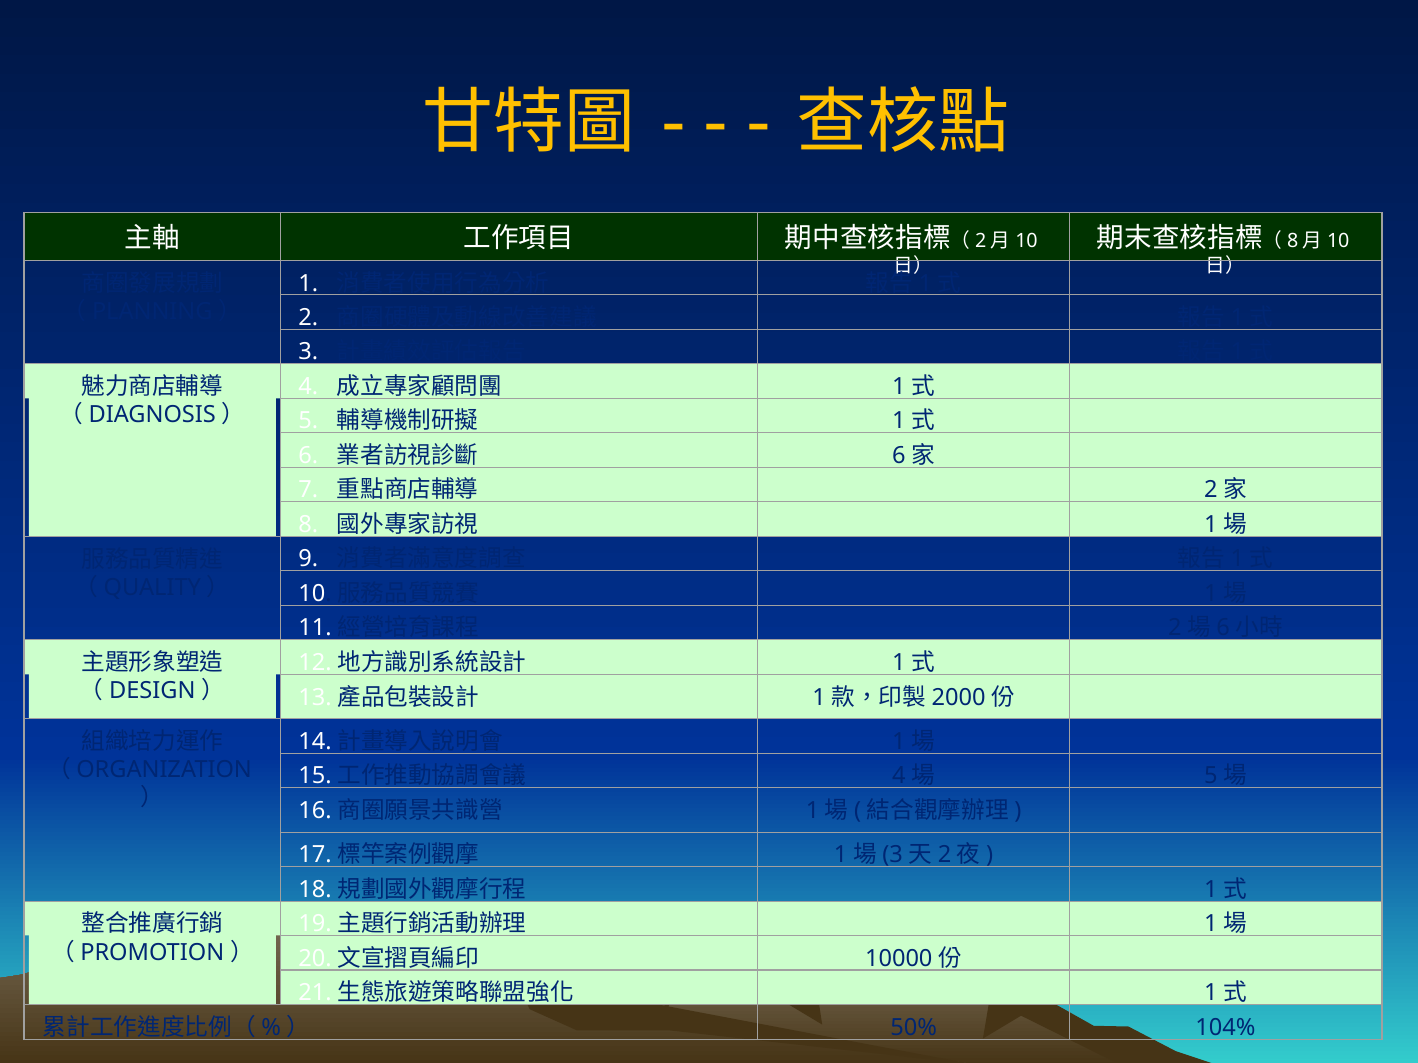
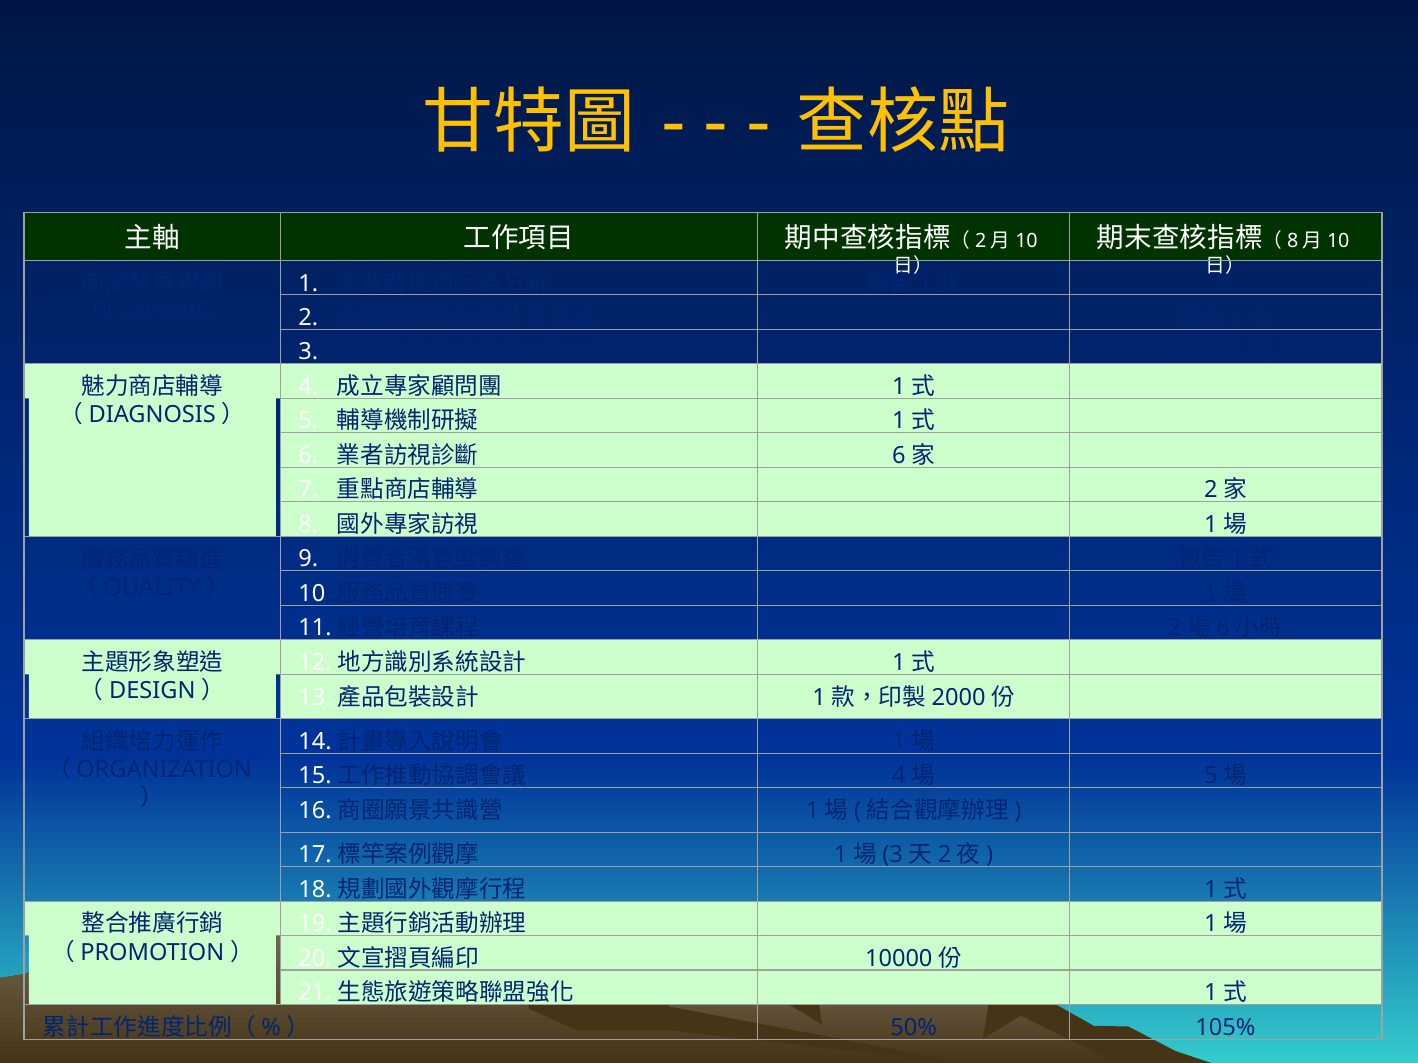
104%: 104% -> 105% (1225, 1028)
